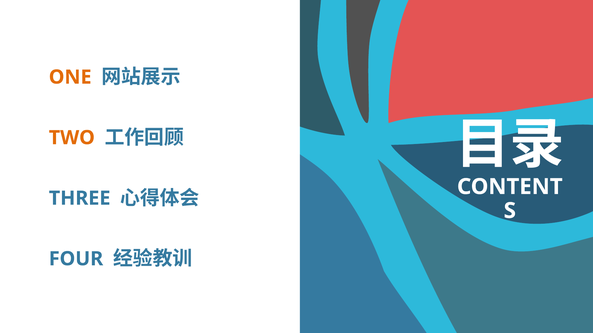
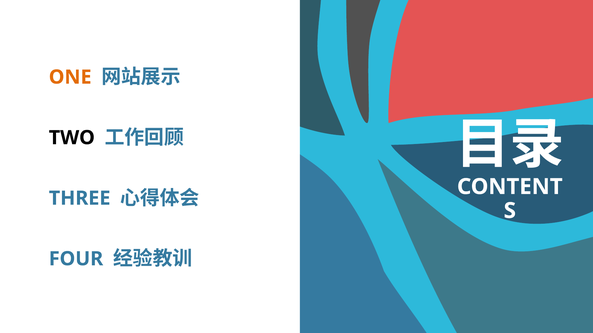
TWO colour: orange -> black (72, 138)
